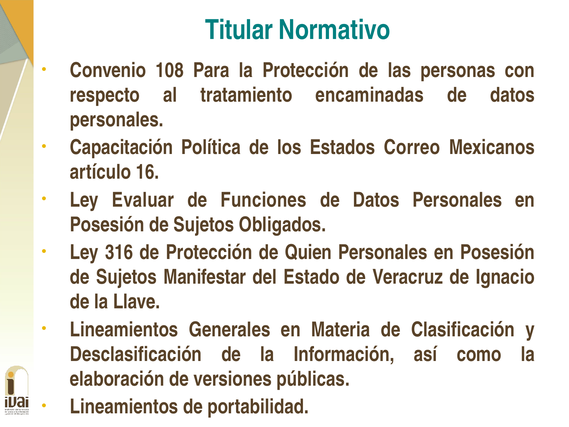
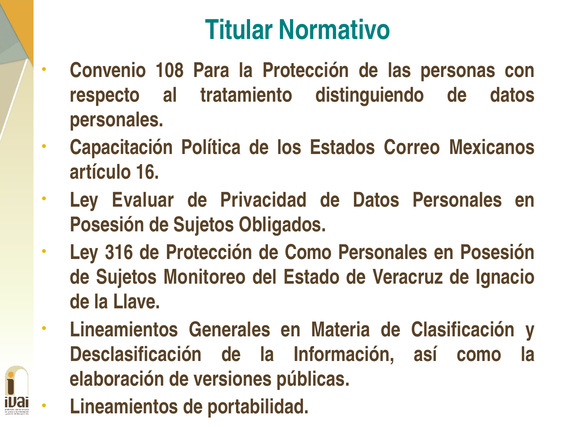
encaminadas: encaminadas -> distinguiendo (370, 95)
Funciones: Funciones -> Privacidad (264, 200)
de Quien: Quien -> Como (308, 252)
Manifestar: Manifestar -> Monitoreo (205, 277)
